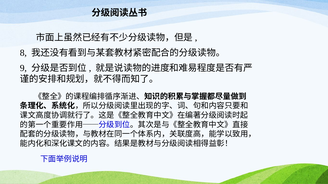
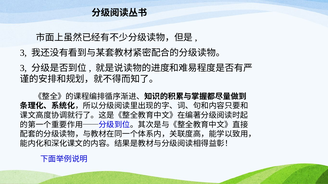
8: 8 -> 3 (23, 53)
9: 9 -> 3 (23, 68)
